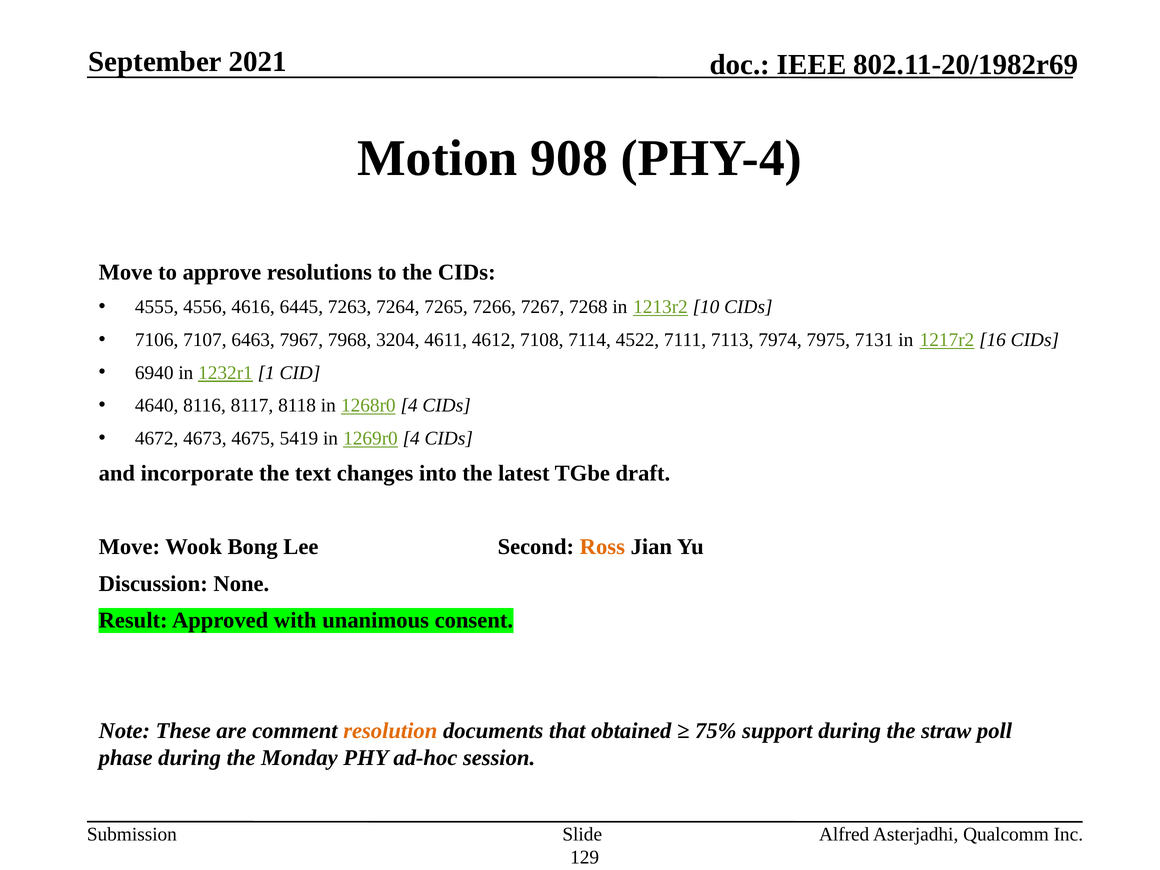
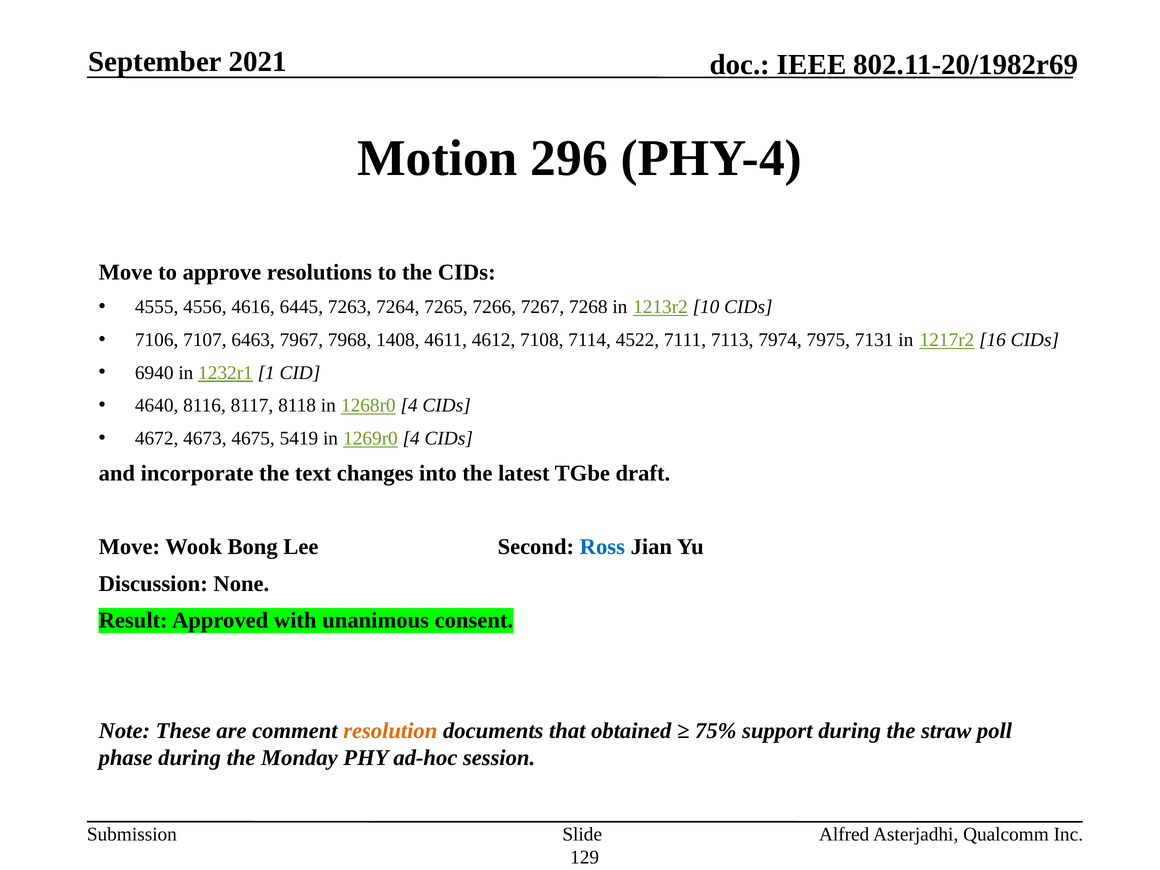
908: 908 -> 296 (569, 158)
3204: 3204 -> 1408 (398, 340)
Ross colour: orange -> blue (602, 547)
